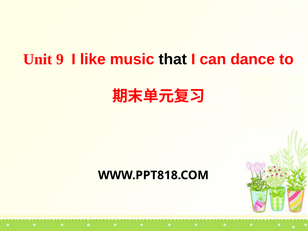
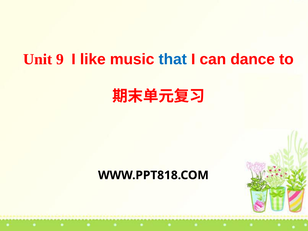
that colour: black -> blue (173, 59)
